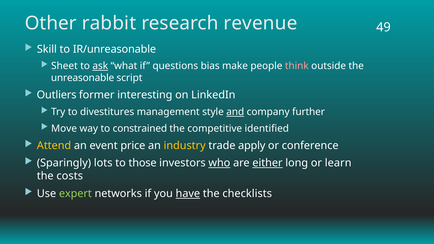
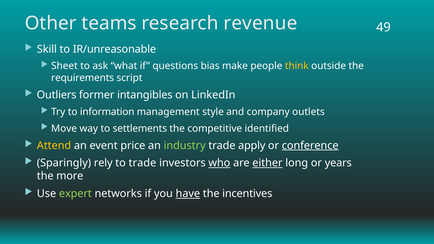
rabbit: rabbit -> teams (109, 23)
ask underline: present -> none (100, 66)
think colour: pink -> yellow (297, 66)
unreasonable: unreasonable -> requirements (83, 78)
interesting: interesting -> intangibles (145, 95)
divestitures: divestitures -> information (107, 112)
and underline: present -> none (235, 112)
further: further -> outlets (308, 112)
constrained: constrained -> settlements (140, 128)
industry colour: yellow -> light green (185, 146)
conference underline: none -> present (310, 146)
lots: lots -> rely (103, 163)
to those: those -> trade (142, 163)
learn: learn -> years (338, 163)
costs: costs -> more (70, 176)
checklists: checklists -> incentives (247, 194)
